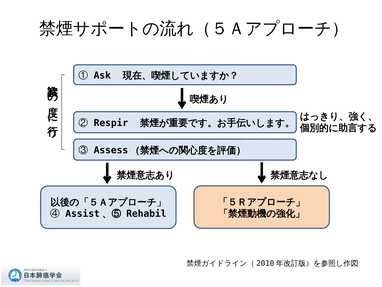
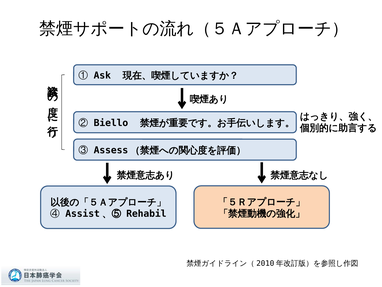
Respir: Respir -> Biello (111, 123)
